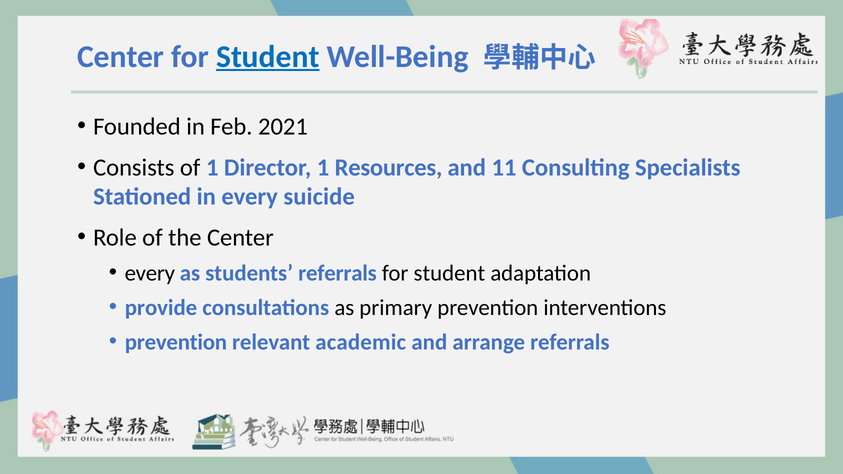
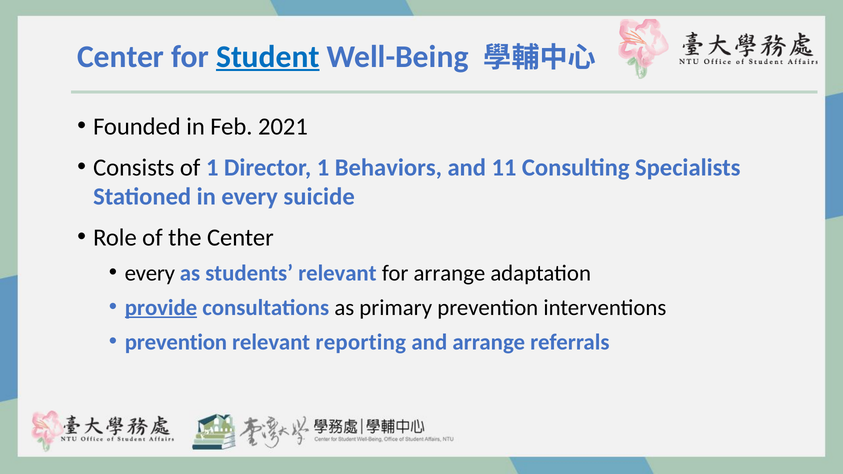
Resources: Resources -> Behaviors (388, 167)
students referrals: referrals -> relevant (337, 273)
student: student -> arrange (449, 273)
provide underline: none -> present (161, 308)
academic: academic -> reporting (361, 342)
